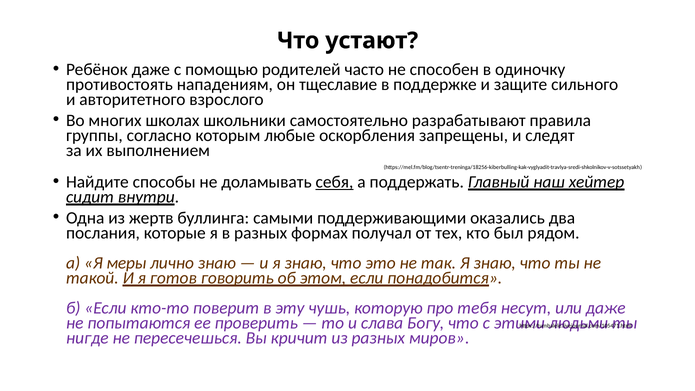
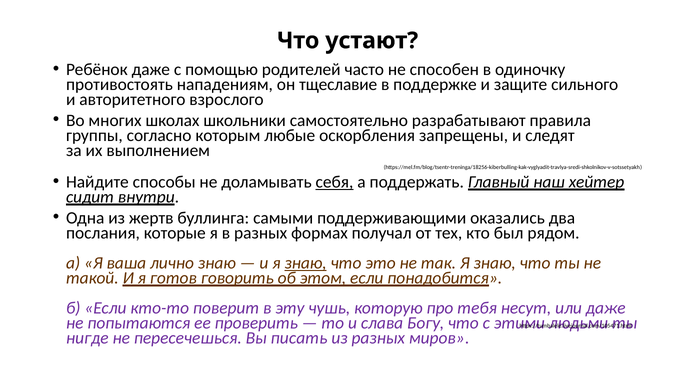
меры: меры -> ваша (126, 263)
знаю underline: none -> present (306, 263)
кричит: кричит -> писать (299, 338)
